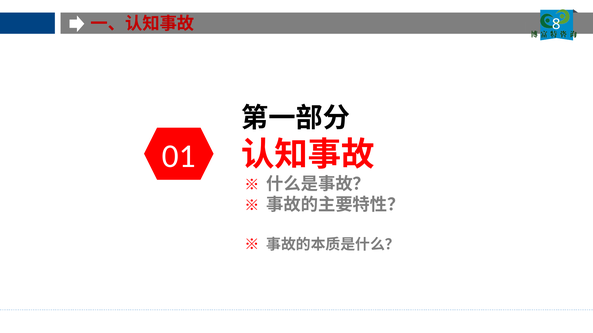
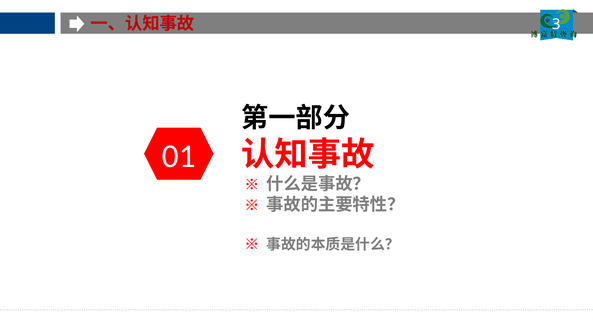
8: 8 -> 3 (556, 24)
